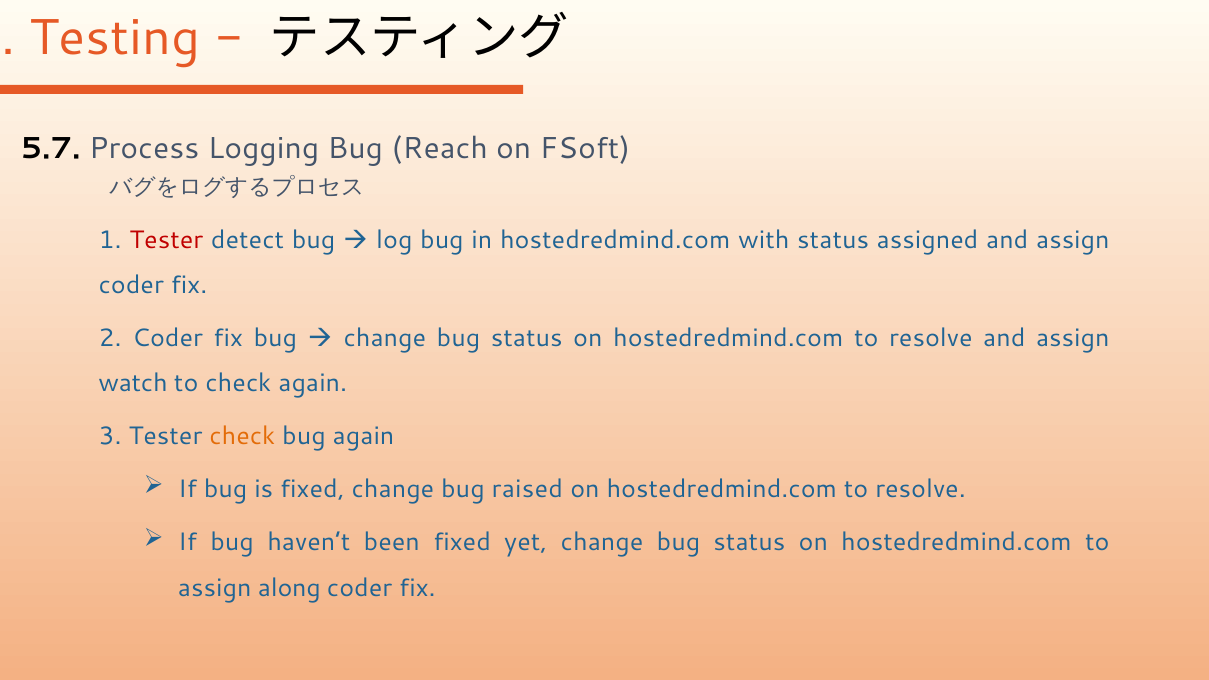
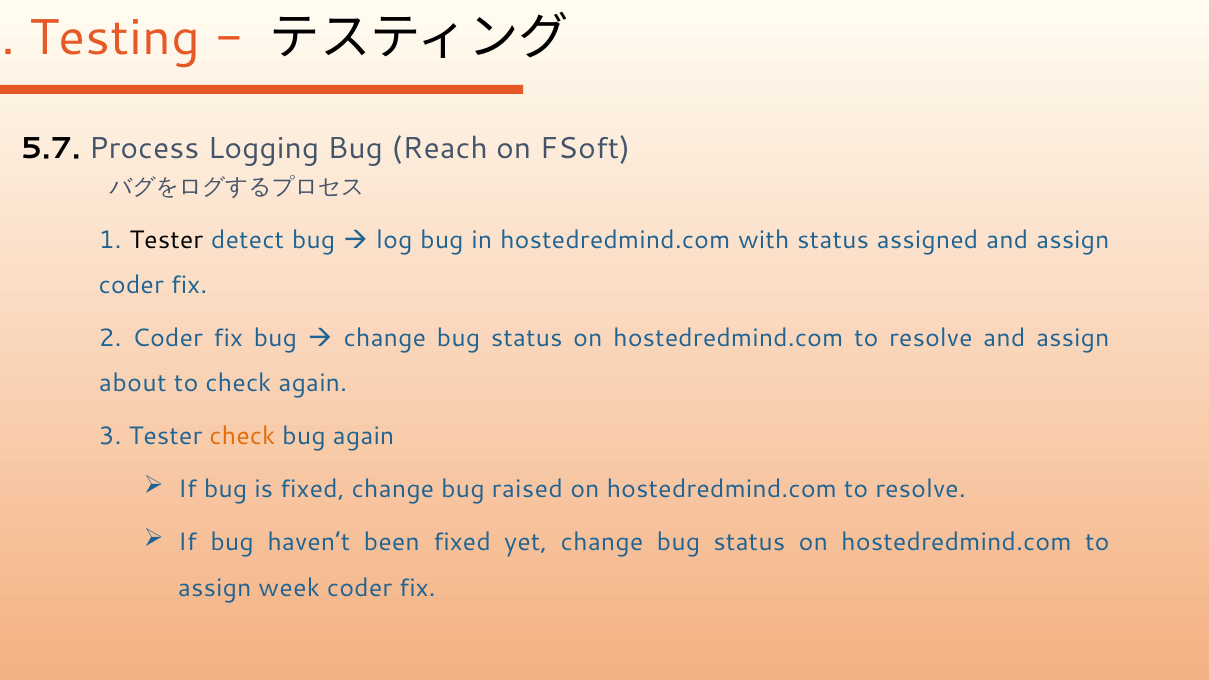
Tester colour: red -> black (166, 240)
watch: watch -> about (133, 384)
along: along -> week (289, 588)
